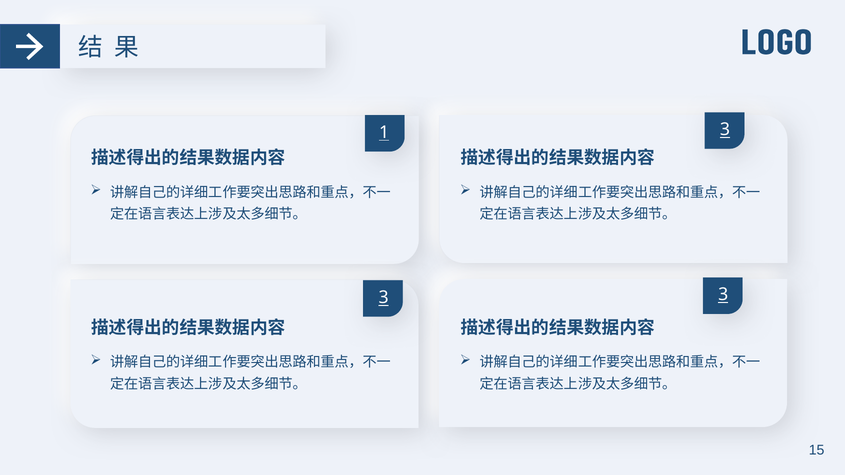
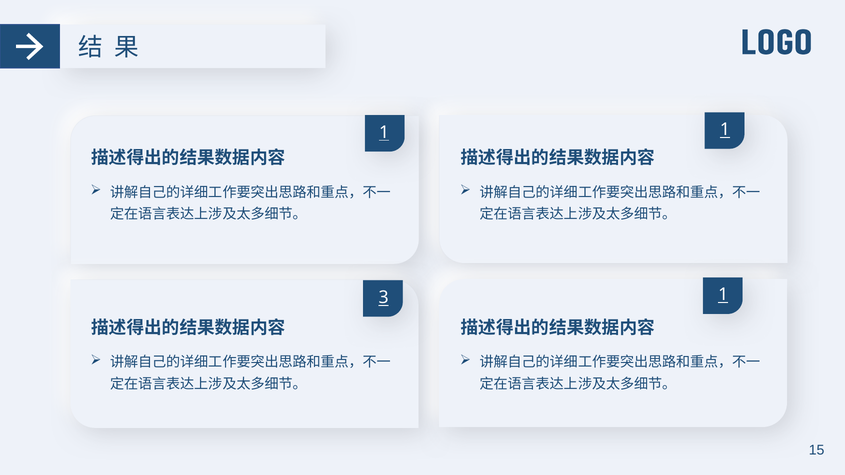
1 3: 3 -> 1 (725, 130)
3: 3 -> 1 (723, 295)
